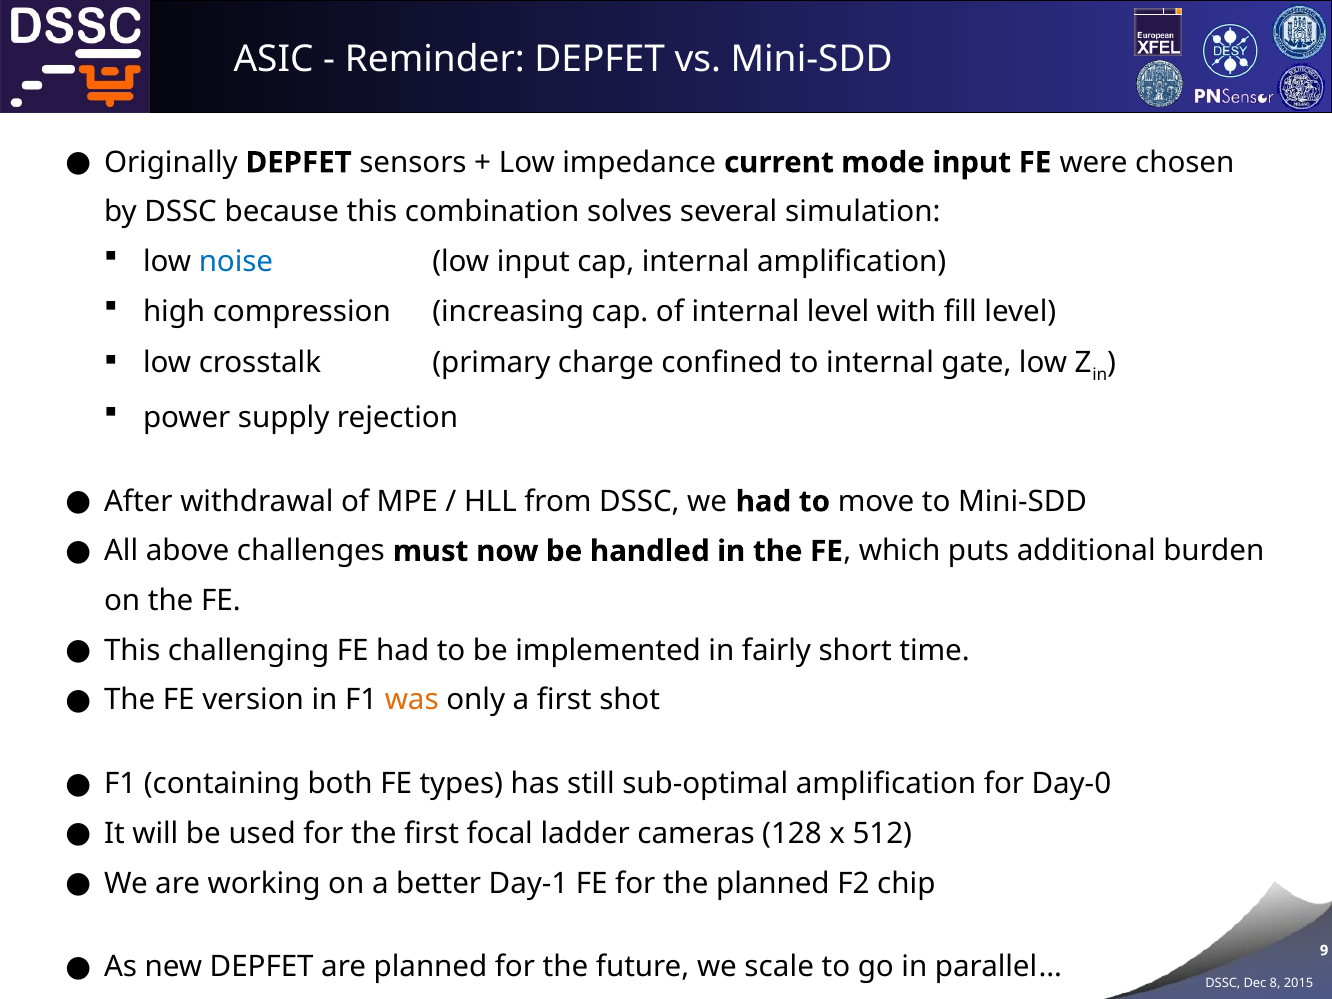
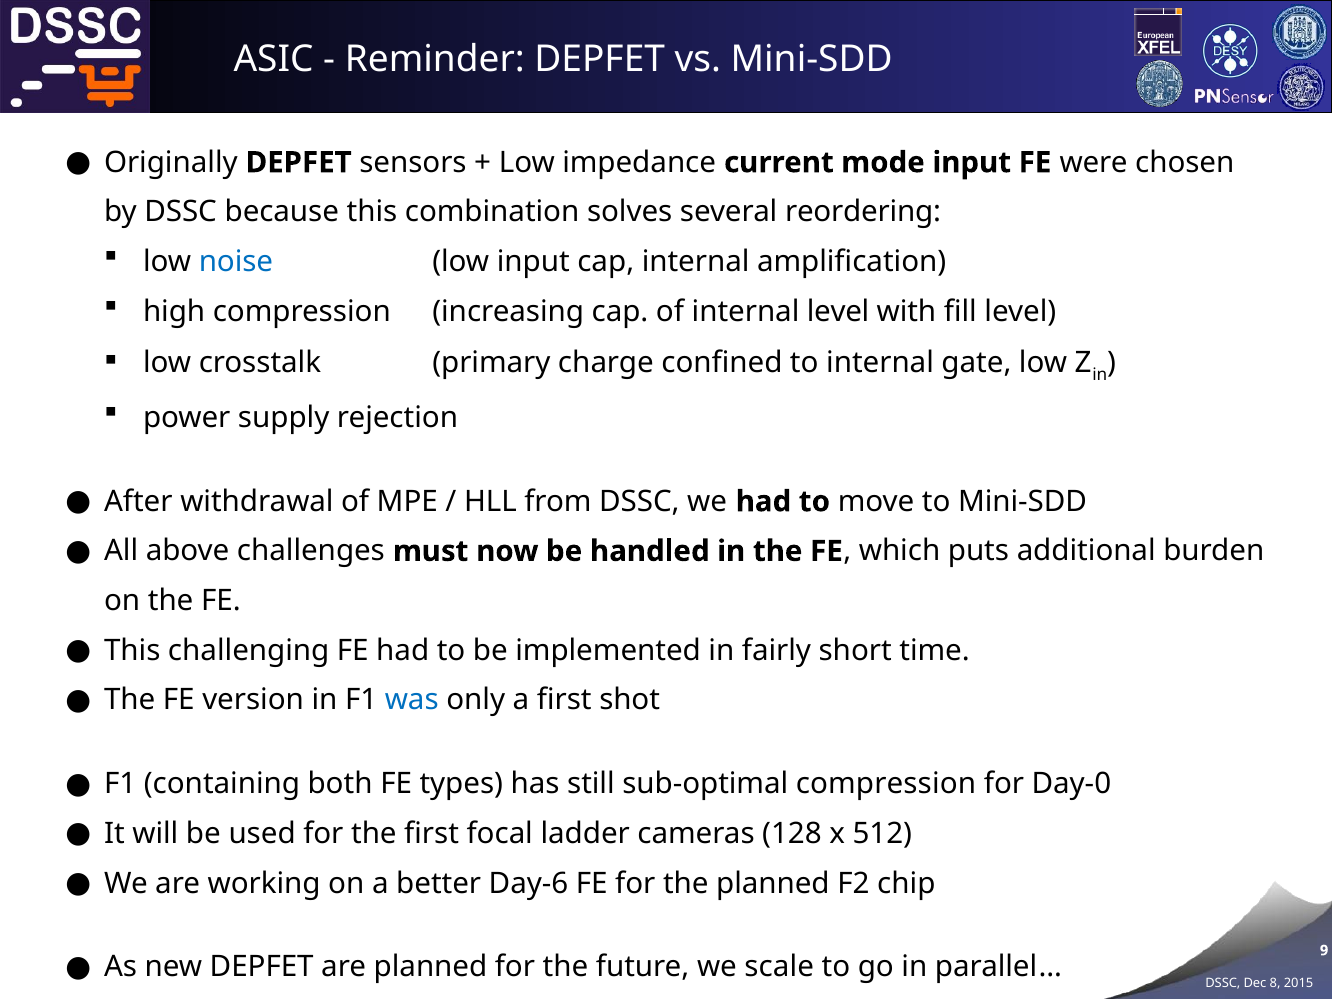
simulation: simulation -> reordering (863, 212)
was colour: orange -> blue (412, 700)
sub-optimal amplification: amplification -> compression (886, 784)
Day-1: Day-1 -> Day-6 (529, 883)
